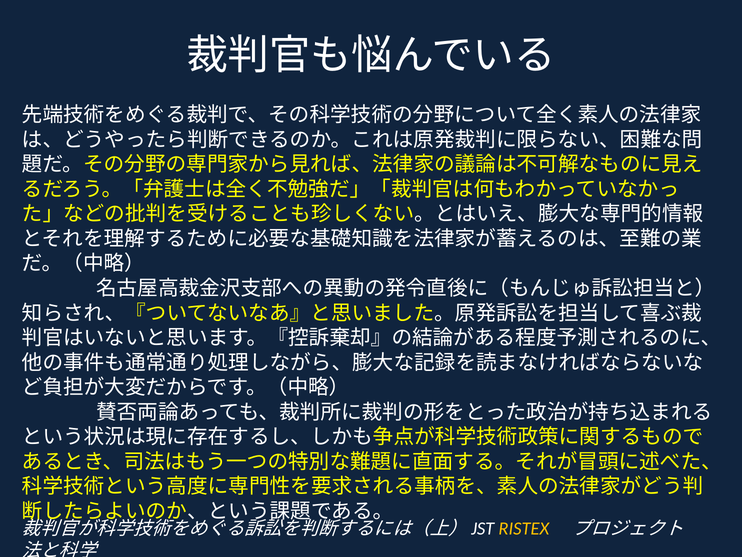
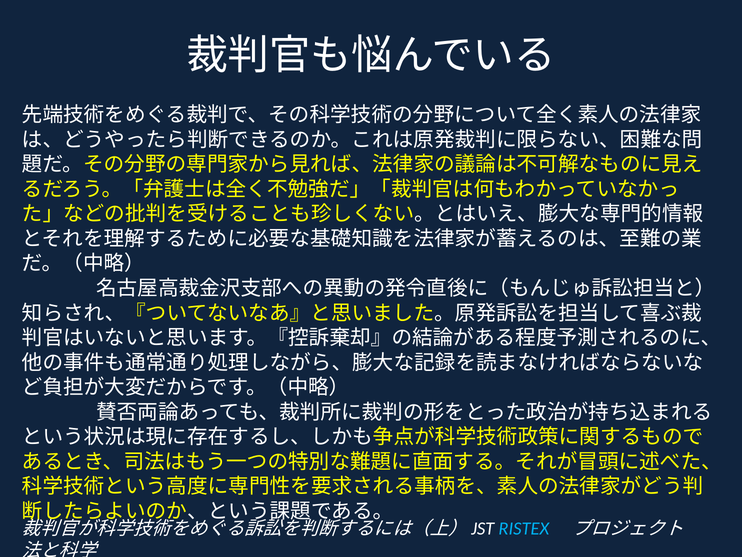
RISTEX colour: yellow -> light blue (524, 528)
